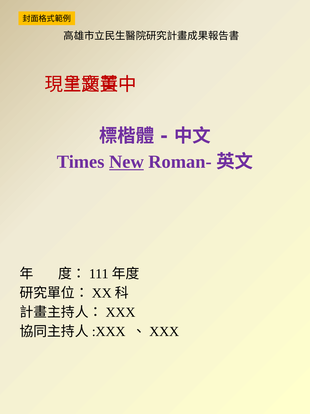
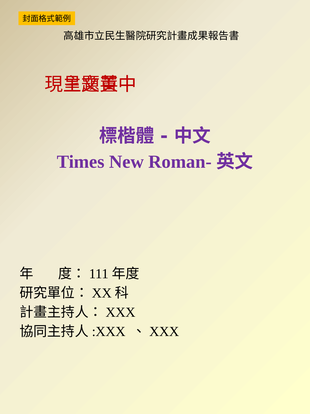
New underline: present -> none (126, 162)
